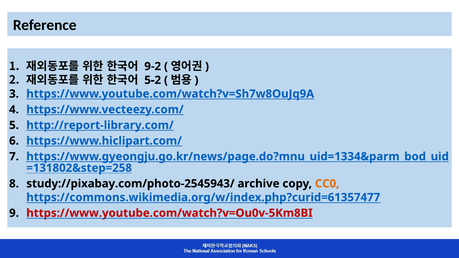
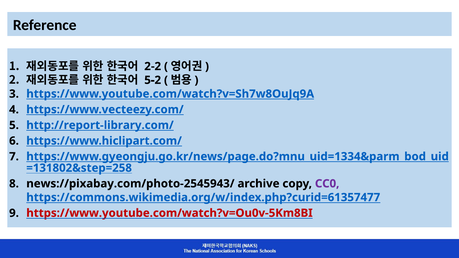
9-2: 9-2 -> 2-2 (153, 66)
study://pixabay.com/photo-2545943/: study://pixabay.com/photo-2545943/ -> news://pixabay.com/photo-2545943/ (130, 184)
CC0 colour: orange -> purple (327, 184)
